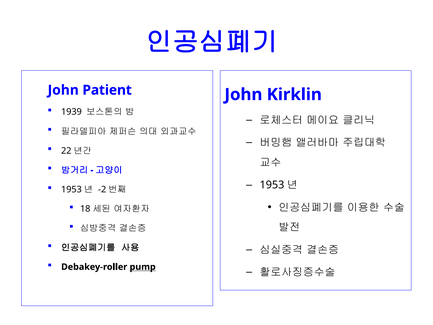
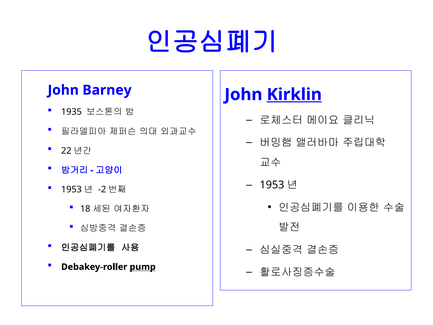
Patient: Patient -> Barney (107, 90)
Kirklin underline: none -> present (294, 94)
1939: 1939 -> 1935 (71, 112)
